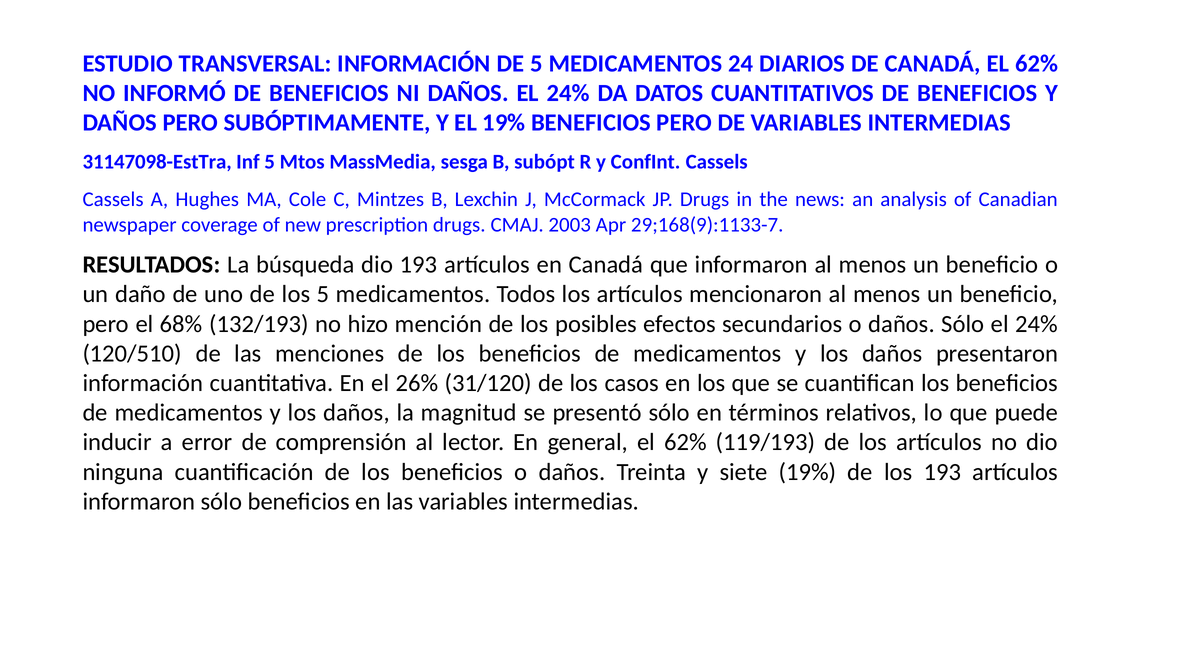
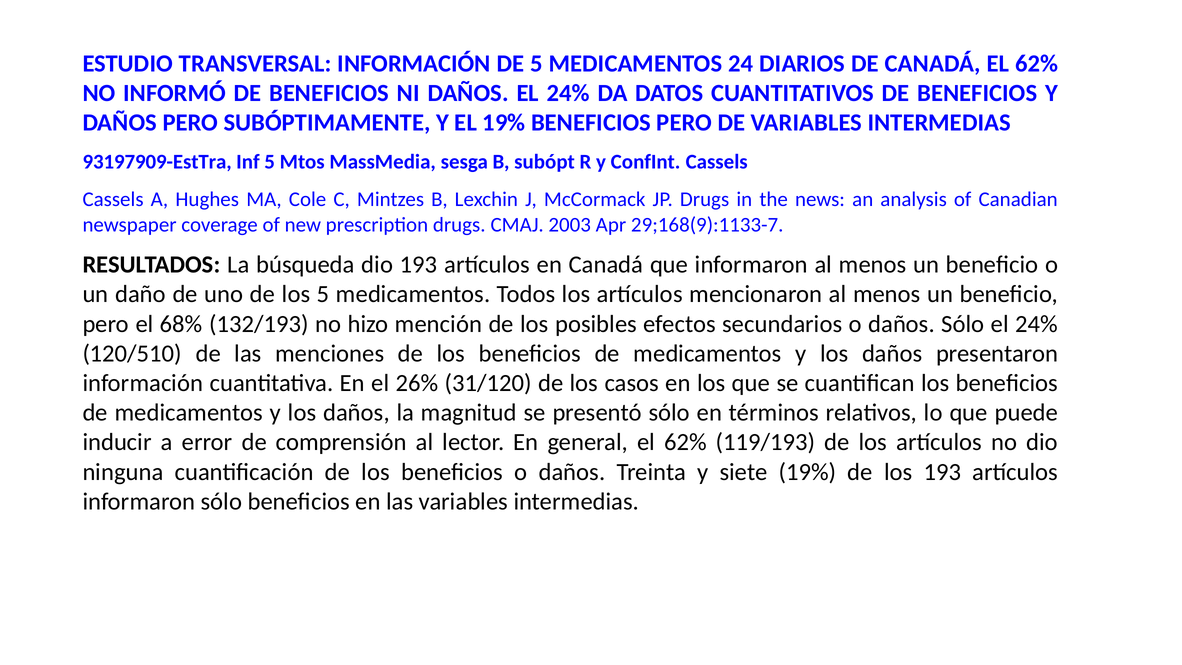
31147098-EstTra: 31147098-EstTra -> 93197909-EstTra (157, 162)
